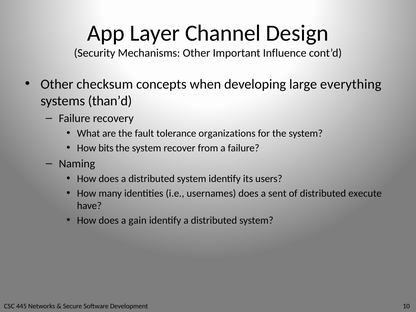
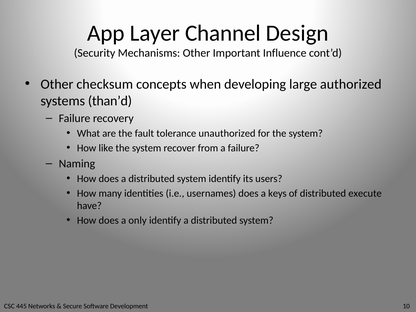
everything: everything -> authorized (351, 84)
organizations: organizations -> unauthorized (227, 133)
bits: bits -> like (106, 148)
sent: sent -> keys (277, 193)
gain: gain -> only (138, 220)
